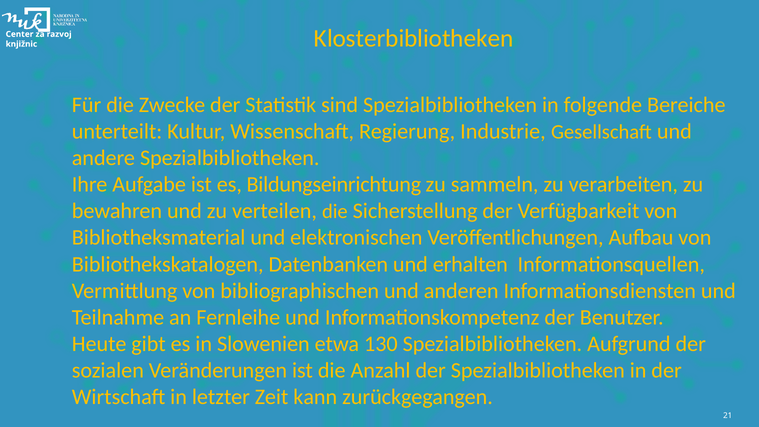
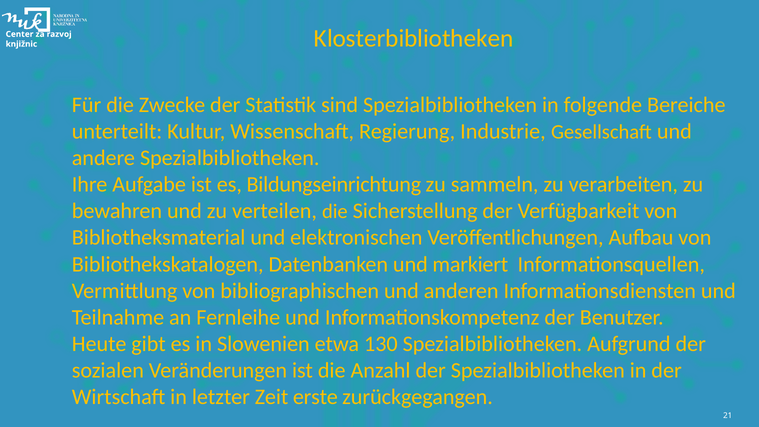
erhalten: erhalten -> markiert (470, 264)
kann: kann -> erste (315, 397)
